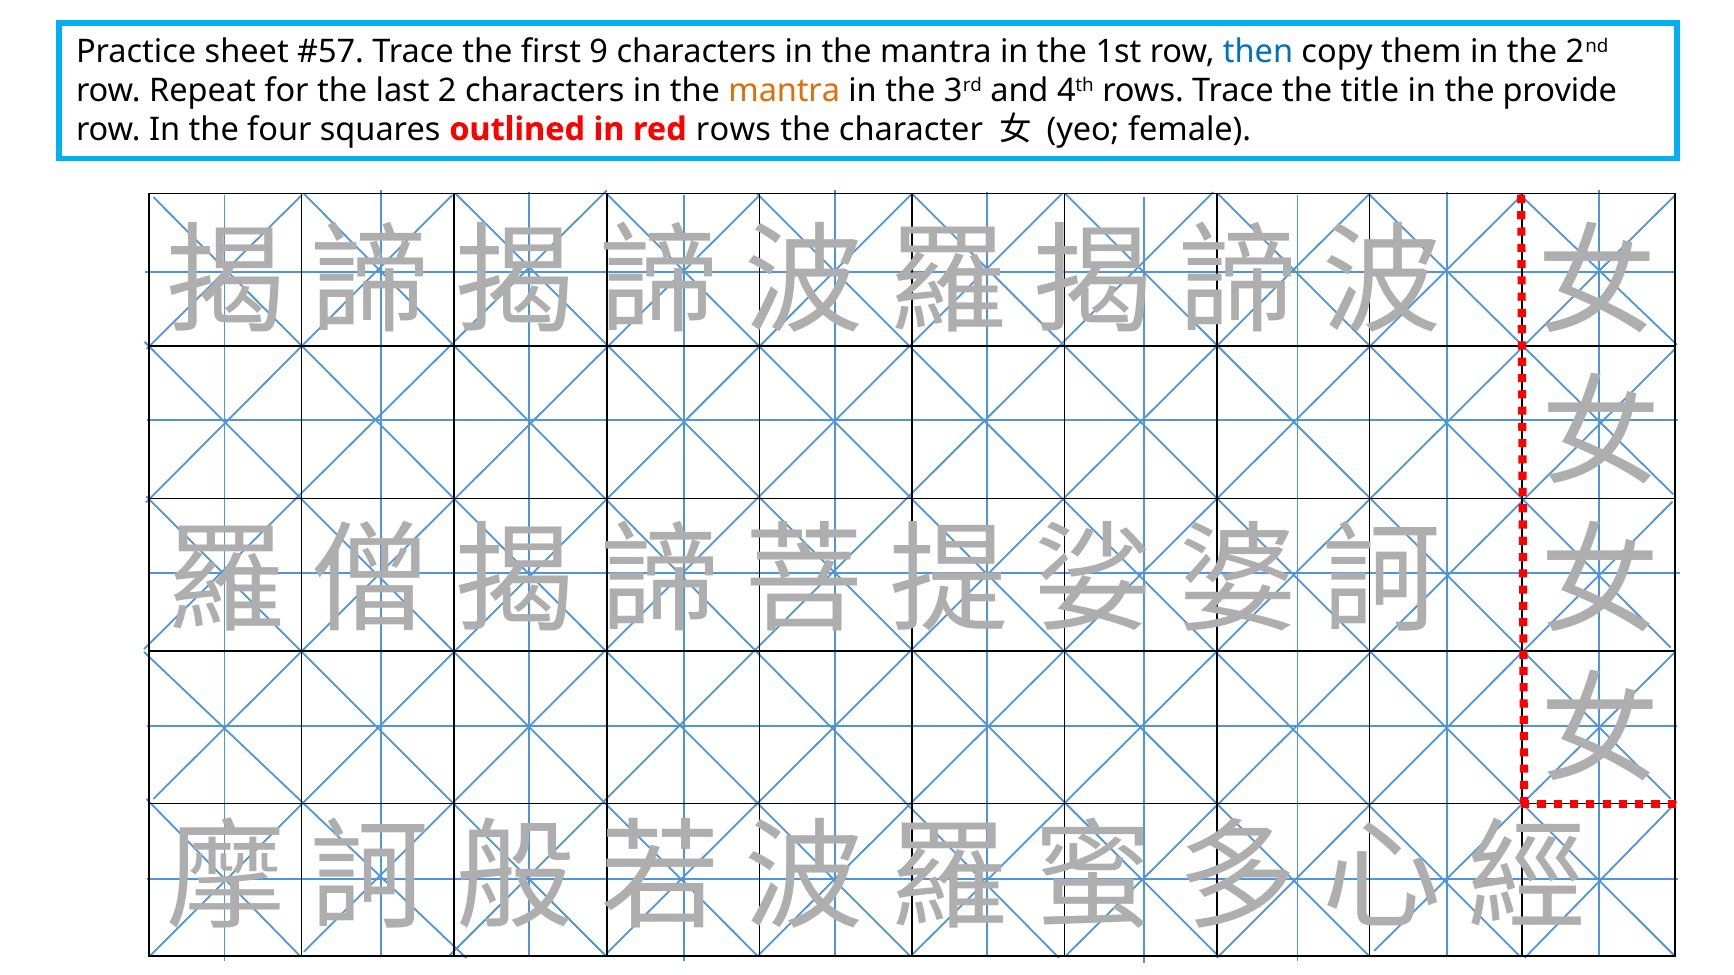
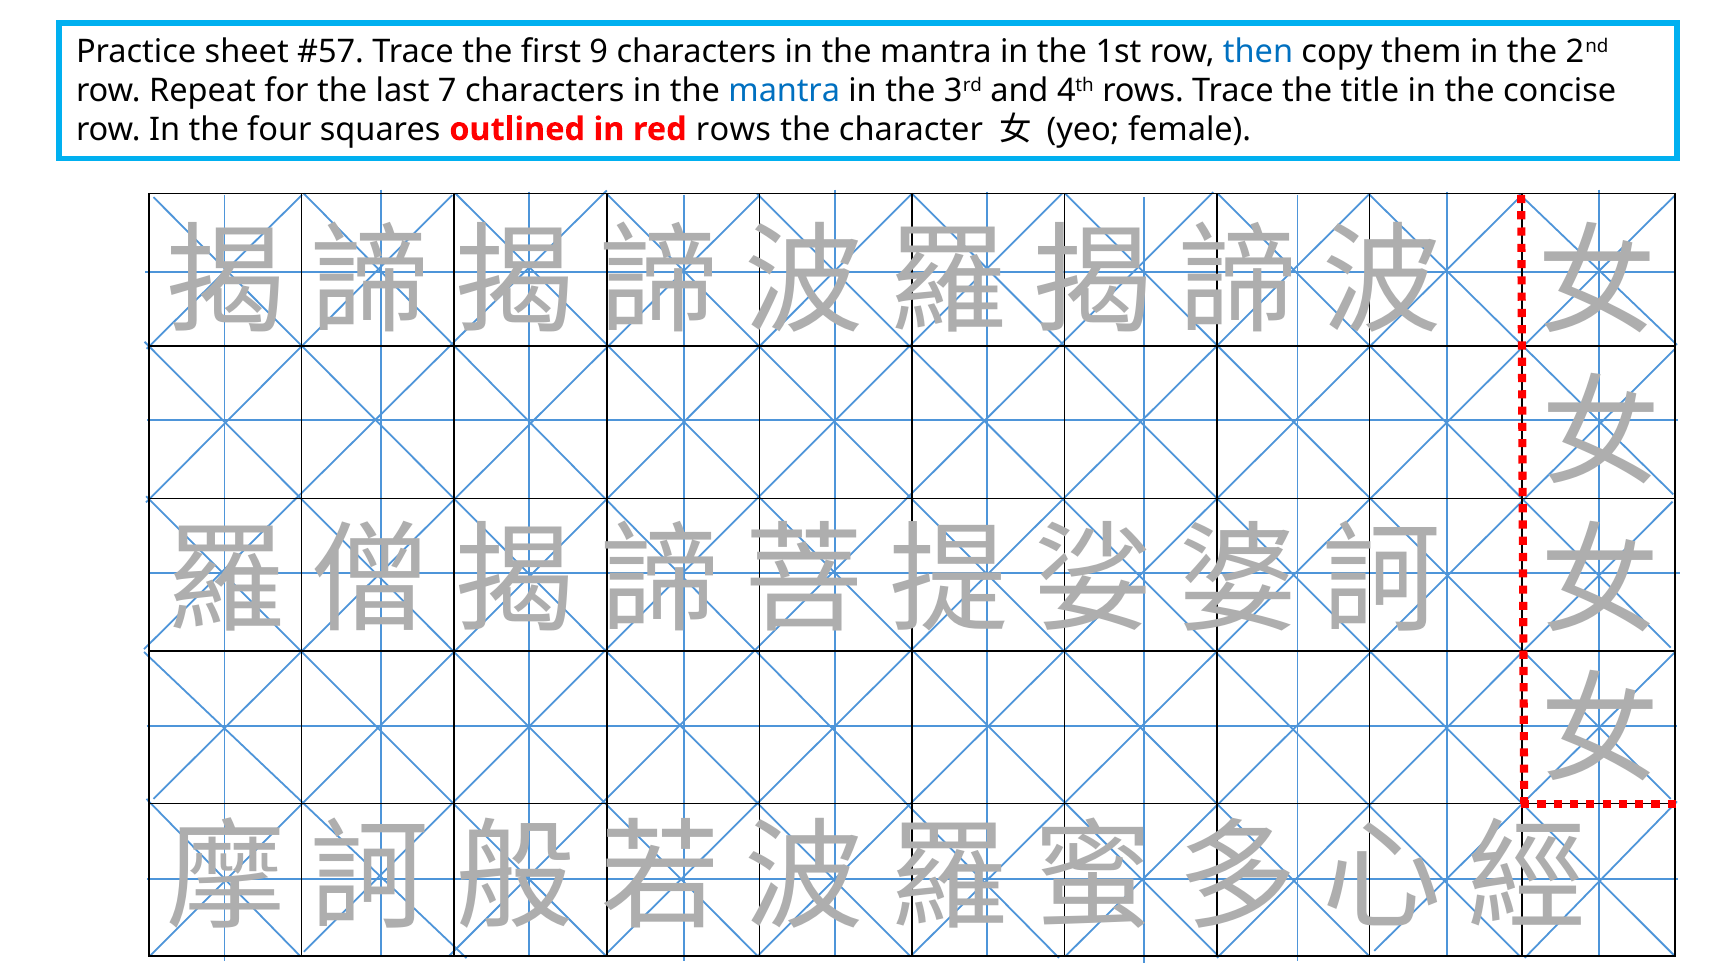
2: 2 -> 7 (447, 90)
mantra colour: orange -> blue (784, 90)
provide: provide -> concise (1560, 90)
